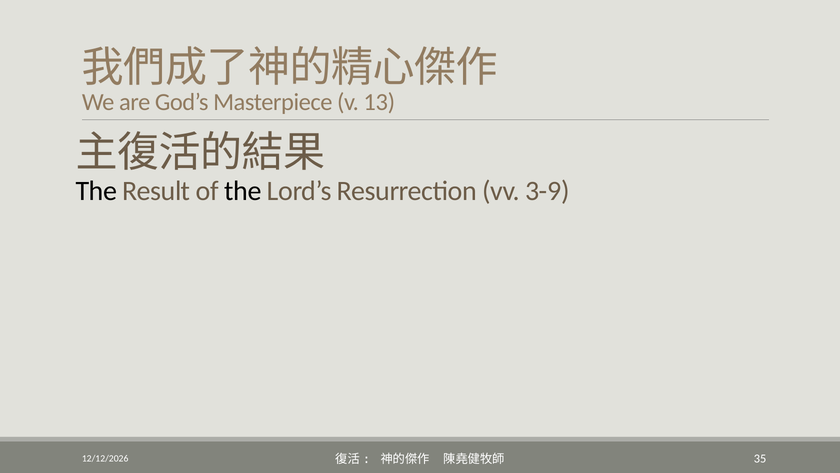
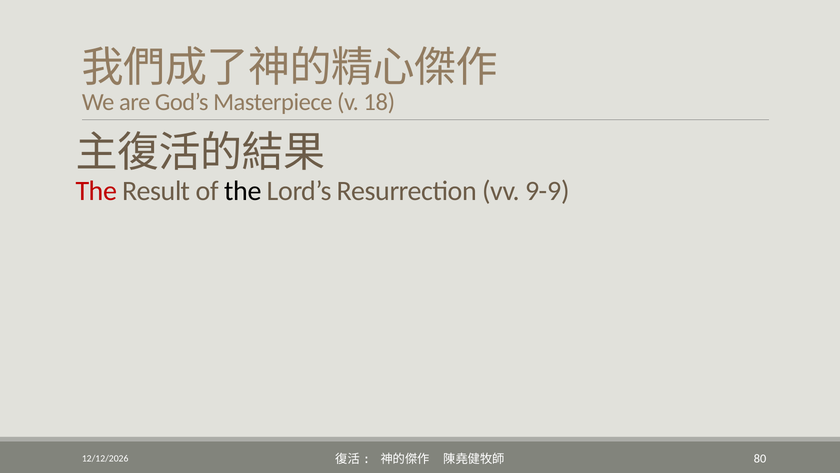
13: 13 -> 18 (379, 102)
The colour: black -> red (96, 191)
3-9: 3-9 -> 9-9 (547, 191)
35: 35 -> 80 (760, 458)
